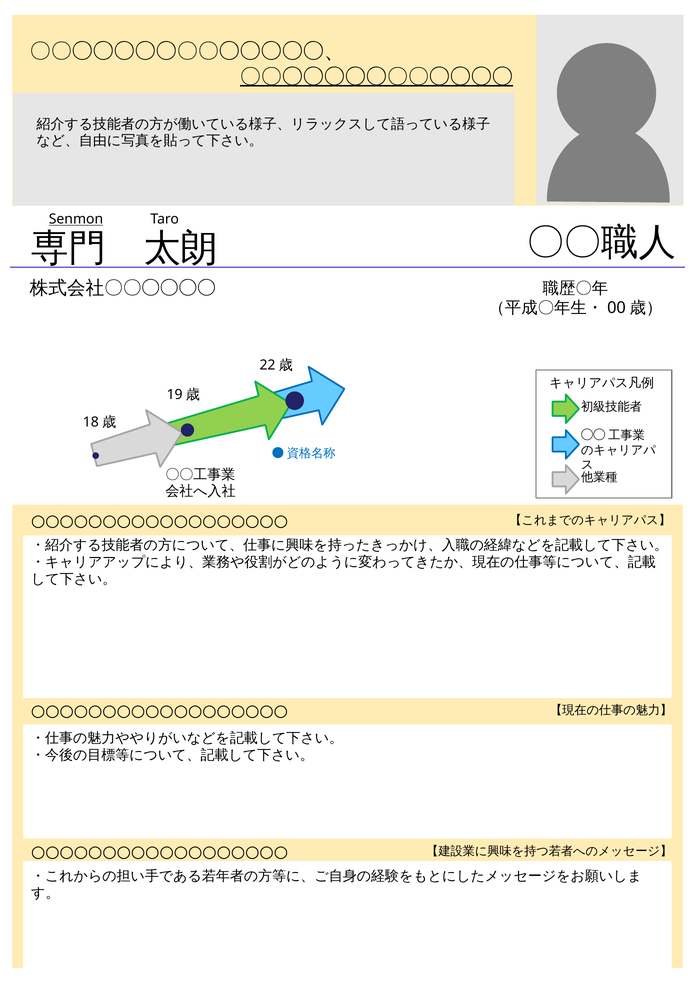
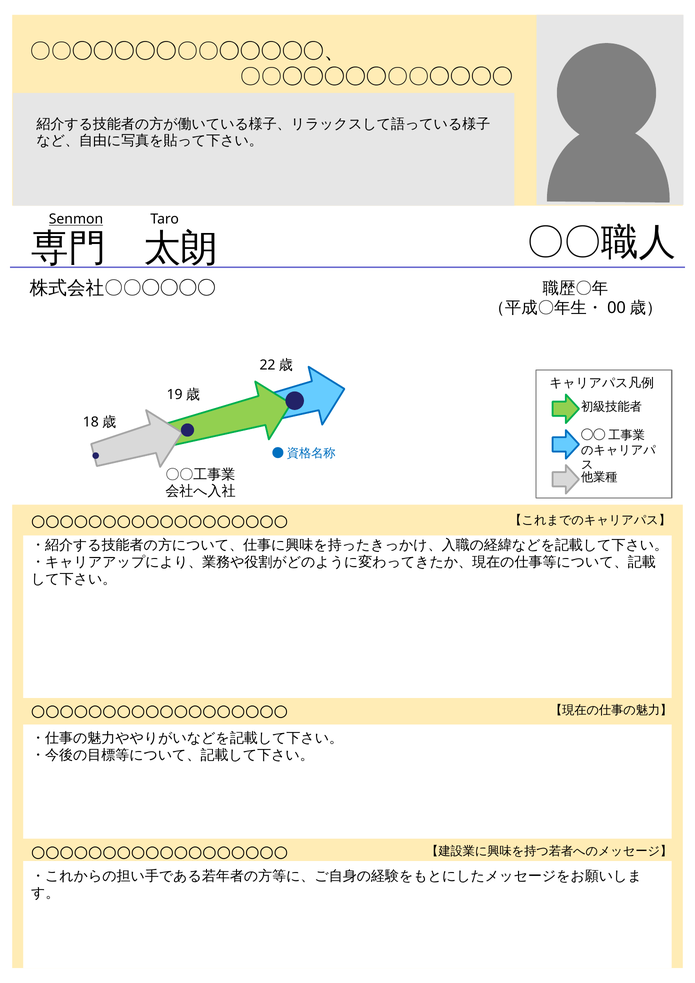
〇〇○○○○○〇〇○○○○ underline: present -> none (376, 77)
